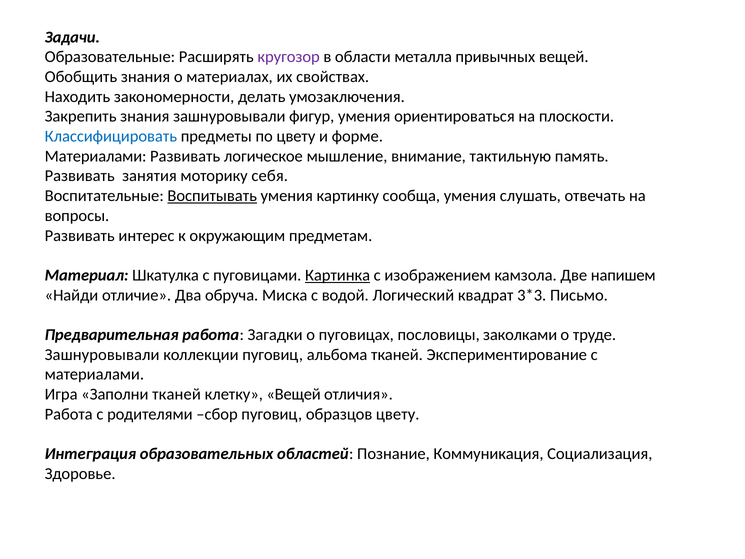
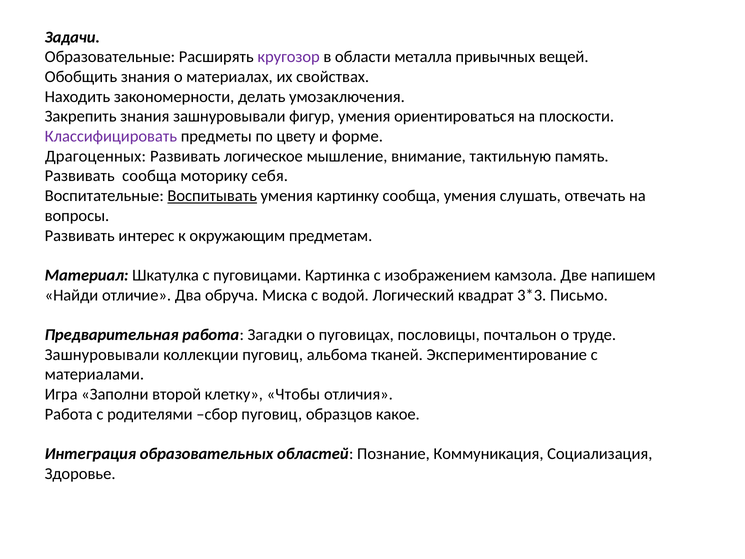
Классифицировать colour: blue -> purple (111, 136)
Материалами: Материалами -> Драгоценных (95, 156)
Развивать занятия: занятия -> сообща (149, 176)
Картинка underline: present -> none (338, 275)
заколками: заколками -> почтальон (520, 335)
Заполни тканей: тканей -> второй (177, 394)
клетку Вещей: Вещей -> Чтобы (293, 394)
образцов цвету: цвету -> какое (398, 414)
